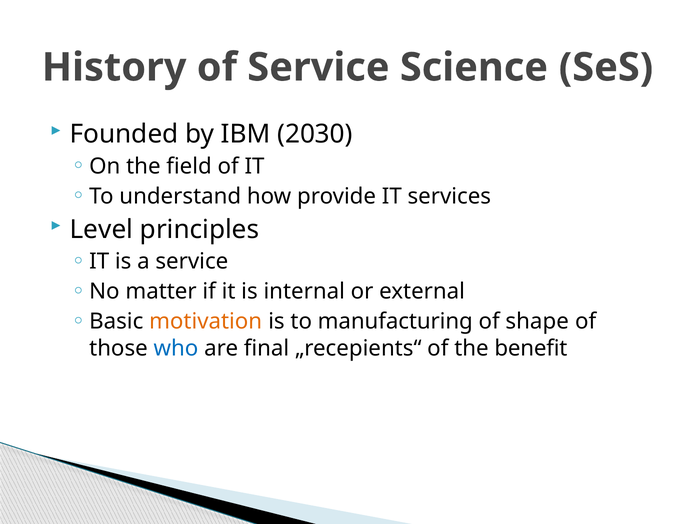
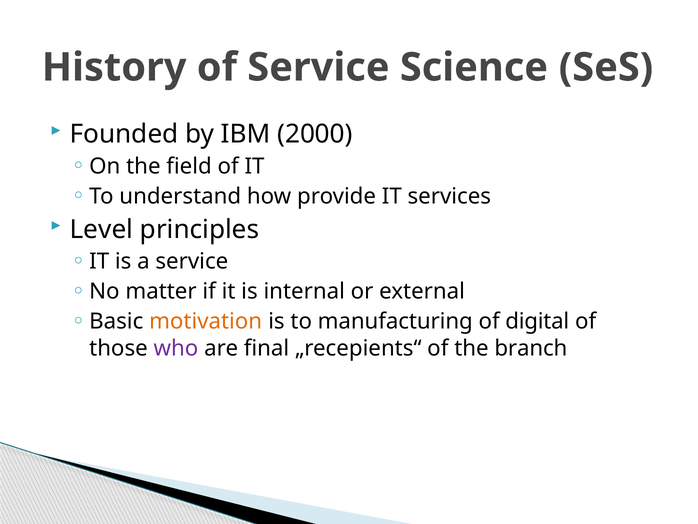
2030: 2030 -> 2000 (315, 134)
shape: shape -> digital (537, 321)
who colour: blue -> purple (176, 348)
benefit: benefit -> branch (531, 348)
